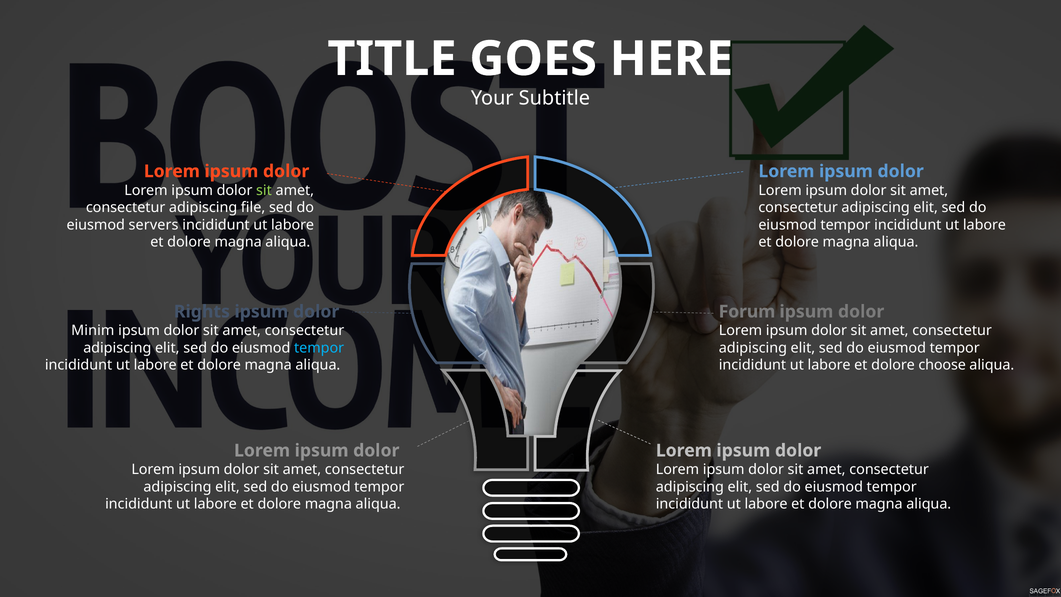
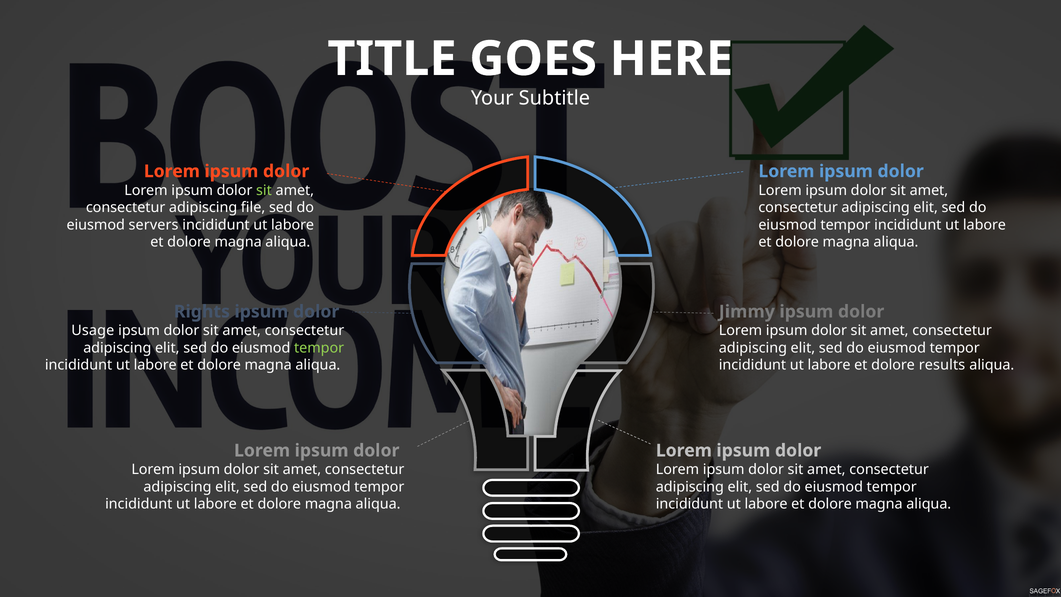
Forum: Forum -> Jimmy (747, 312)
Minim: Minim -> Usage (93, 331)
tempor colour: light blue -> light green (319, 348)
choose: choose -> results (942, 365)
